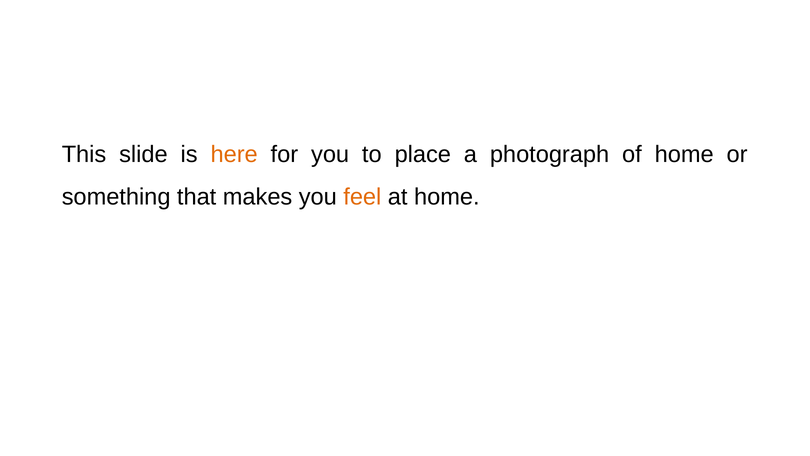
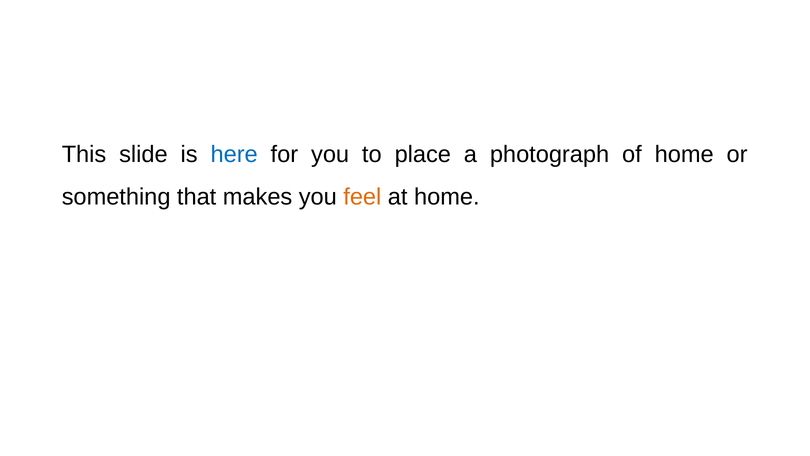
here colour: orange -> blue (234, 154)
